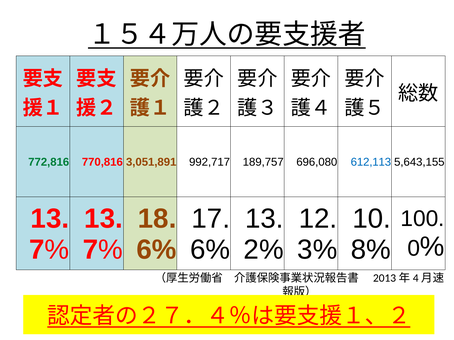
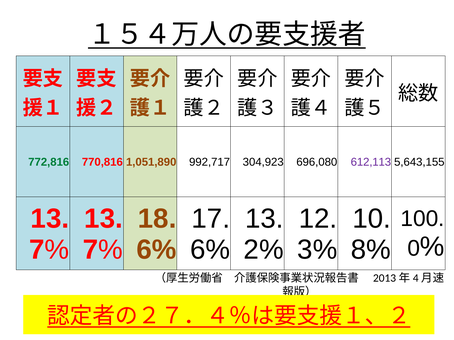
3,051,891: 3,051,891 -> 1,051,890 (151, 162)
189,757: 189,757 -> 304,923 (263, 162)
612,113 colour: blue -> purple (371, 162)
